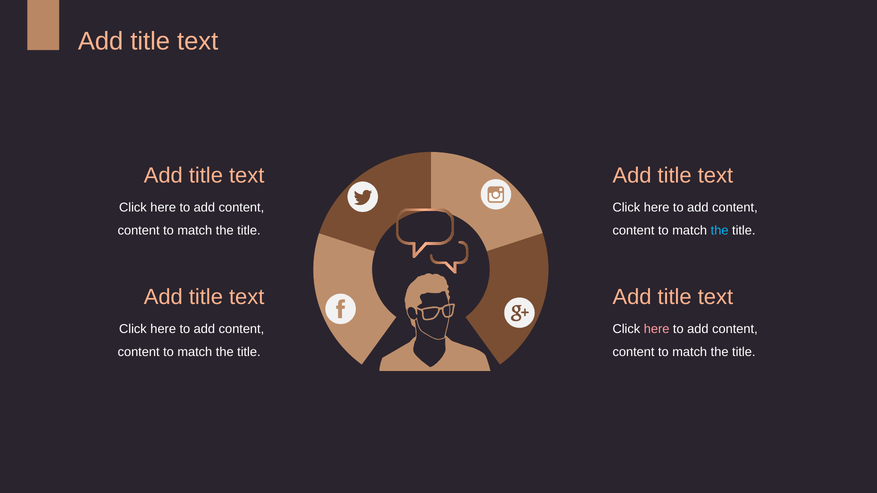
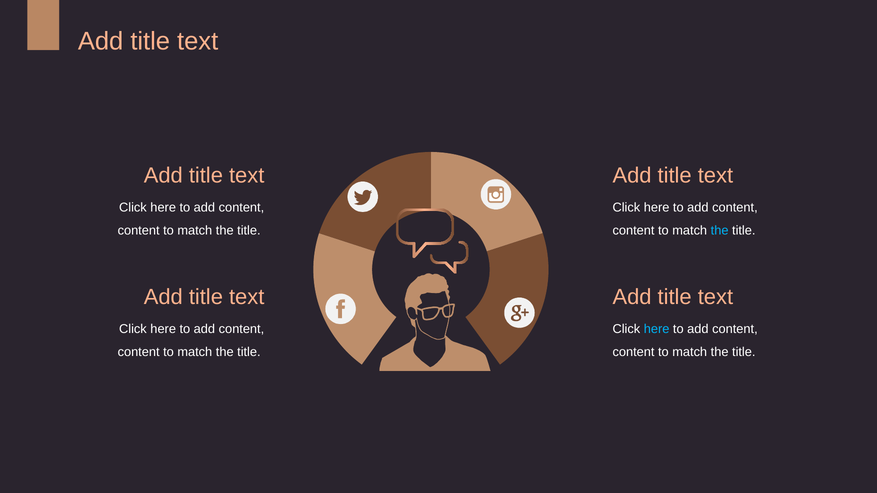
here colour: pink -> light blue (657, 329)
